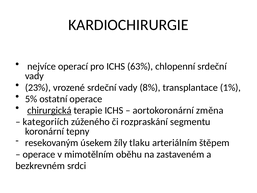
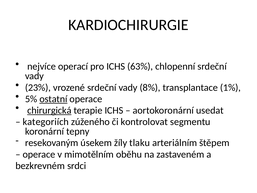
ostatní underline: none -> present (53, 99)
změna: změna -> usedat (210, 110)
rozpraskání: rozpraskání -> kontrolovat (144, 122)
